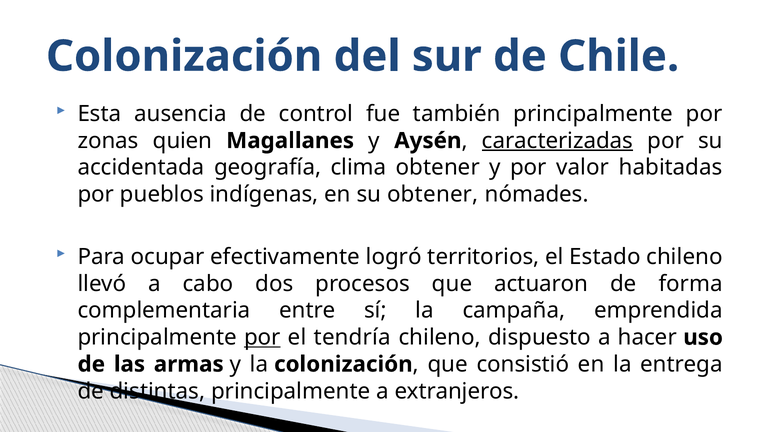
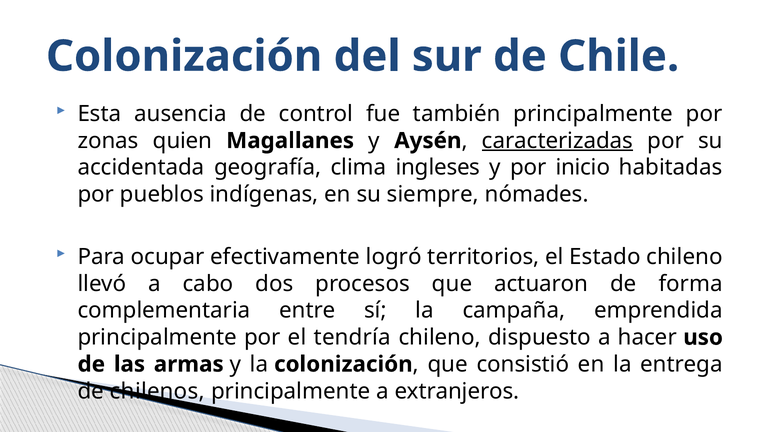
clima obtener: obtener -> ingleses (438, 168)
valor: valor -> inicio (583, 168)
su obtener: obtener -> siempre (433, 194)
por underline: present -> none (262, 337)
distintas: distintas -> chilenos (157, 391)
